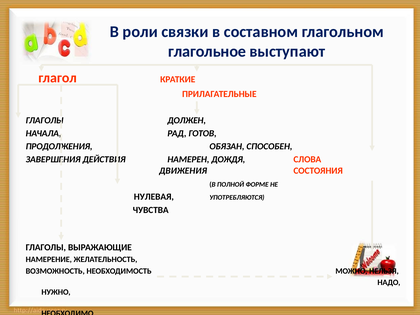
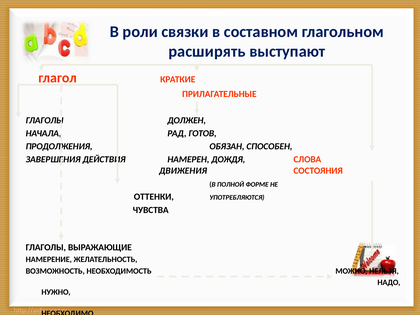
глагольное: глагольное -> расширять (207, 51)
НУЛЕВАЯ: НУЛЕВАЯ -> ОТТЕНКИ (154, 197)
